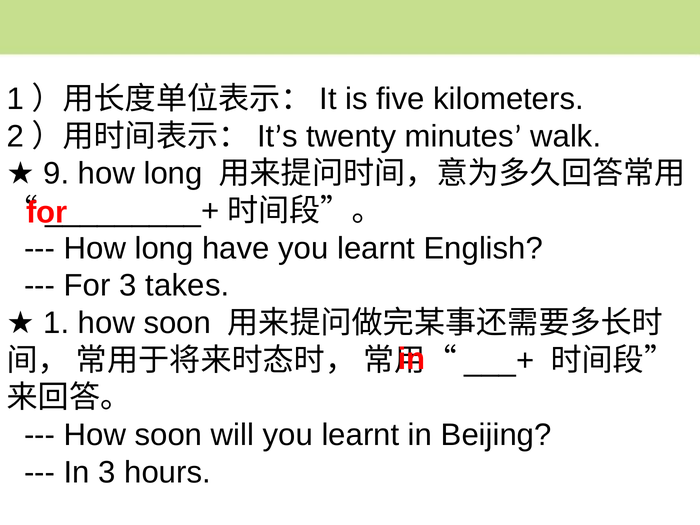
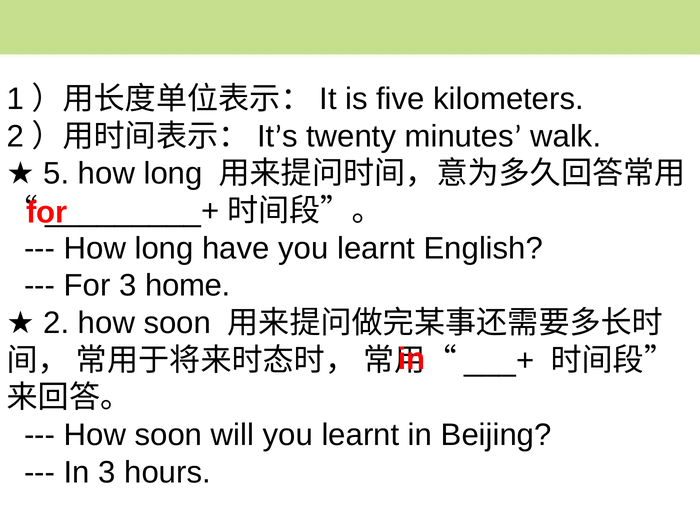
9: 9 -> 5 (56, 174)
takes: takes -> home (188, 286)
1: 1 -> 2 (56, 323)
